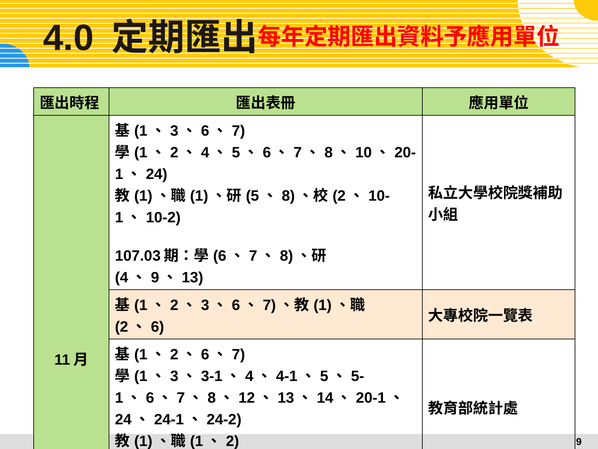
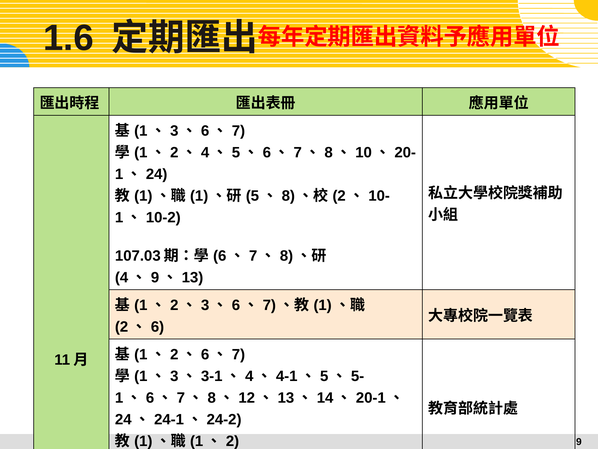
4.0: 4.0 -> 1.6 (68, 38)
